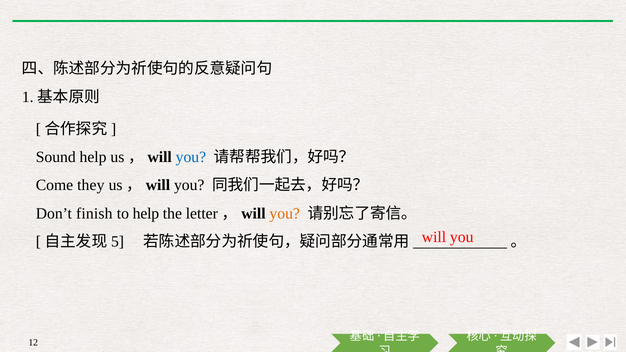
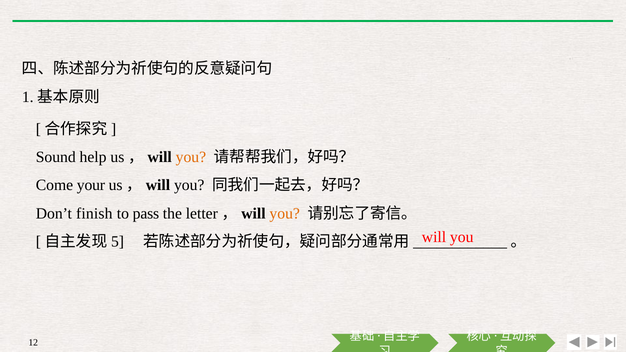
you colour: blue -> orange (191, 157)
they: they -> your (91, 185)
to help: help -> pass (146, 214)
